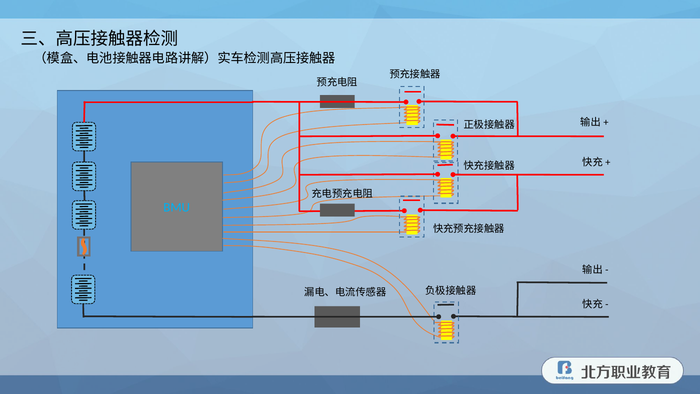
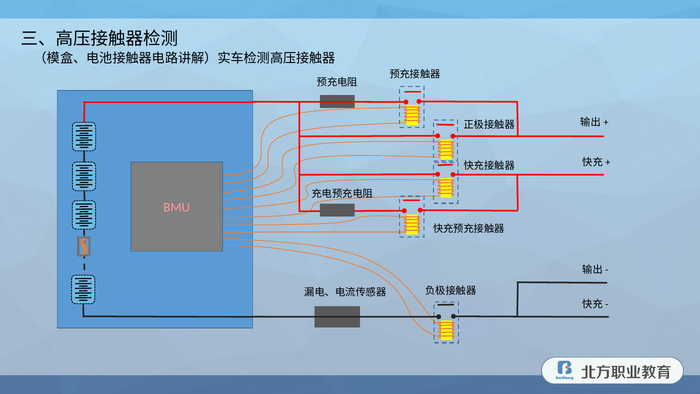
BMU colour: light blue -> pink (177, 207)
